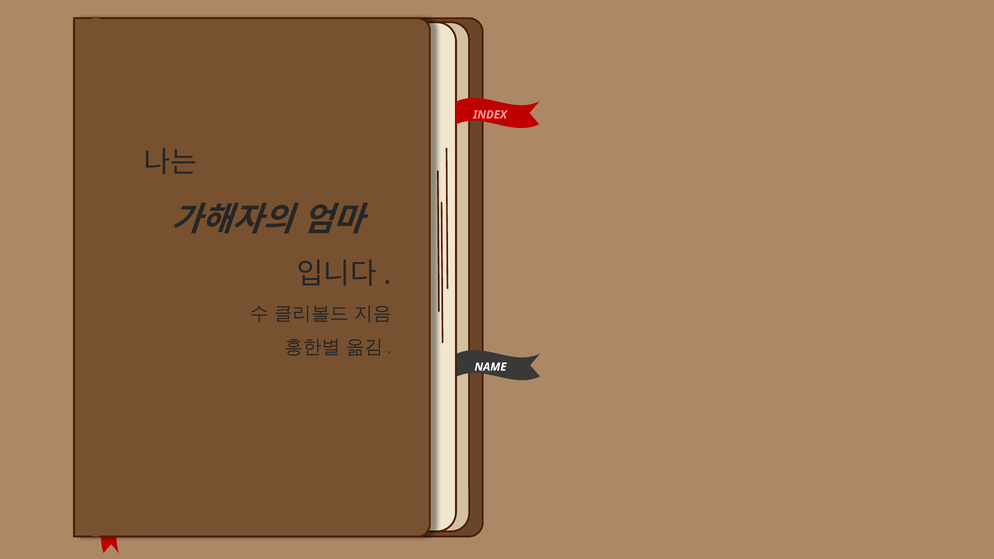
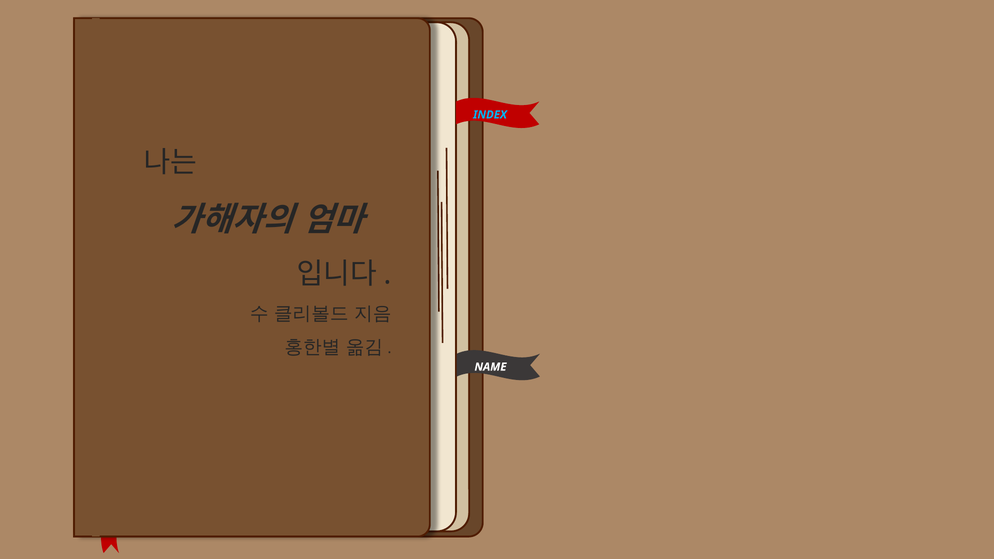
INDEX colour: pink -> light blue (490, 115)
